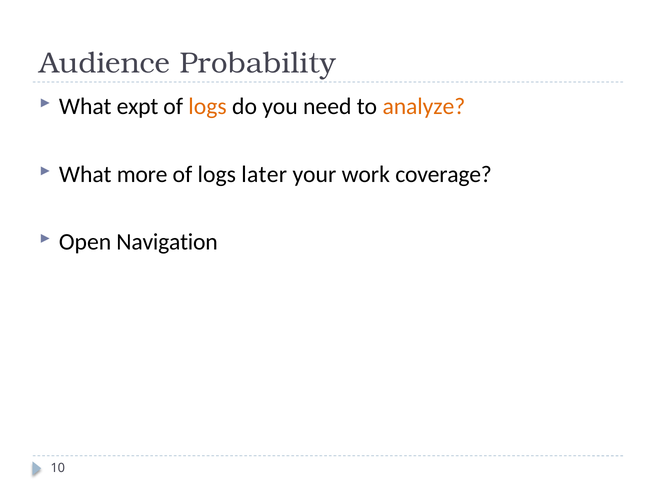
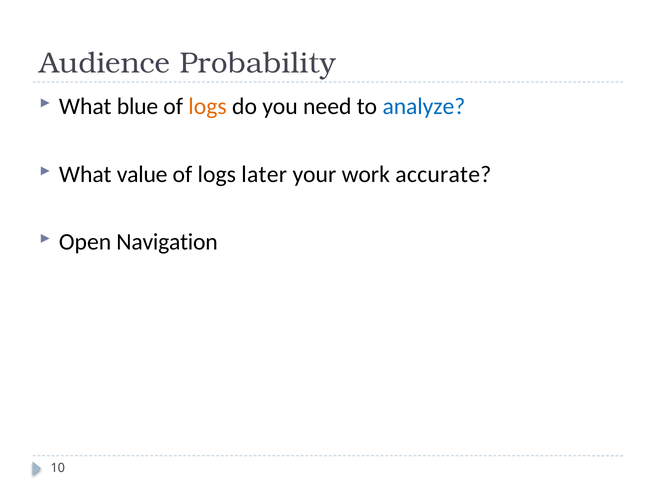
expt: expt -> blue (137, 107)
analyze colour: orange -> blue (424, 107)
more: more -> value (142, 174)
coverage: coverage -> accurate (443, 174)
